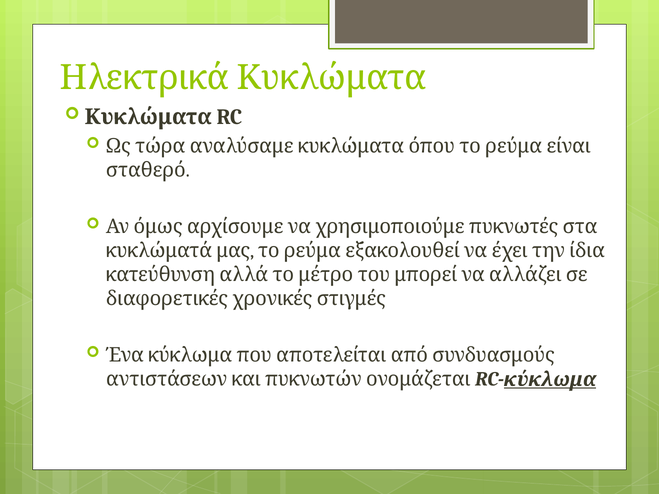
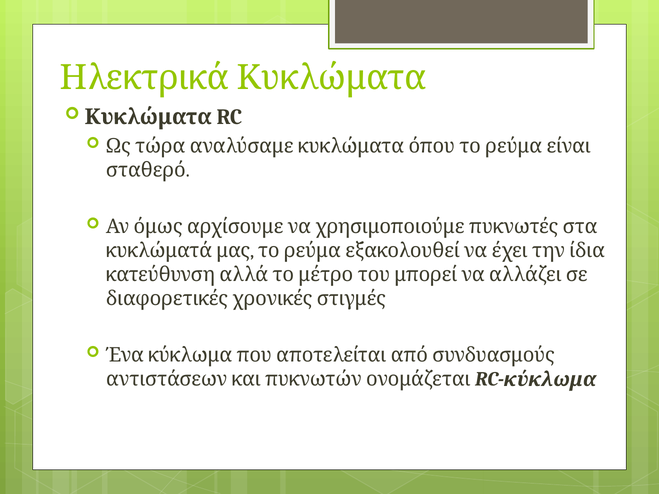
κύκλωμα underline: present -> none (550, 379)
